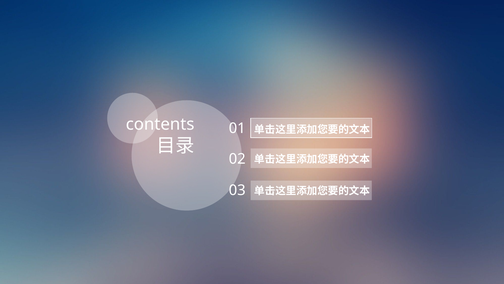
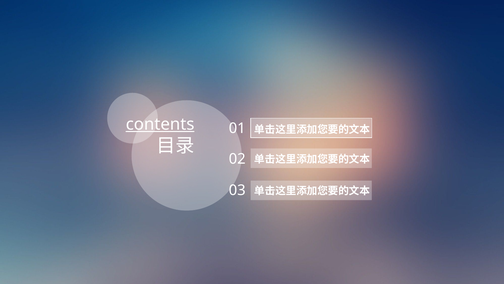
contents underline: none -> present (160, 124)
